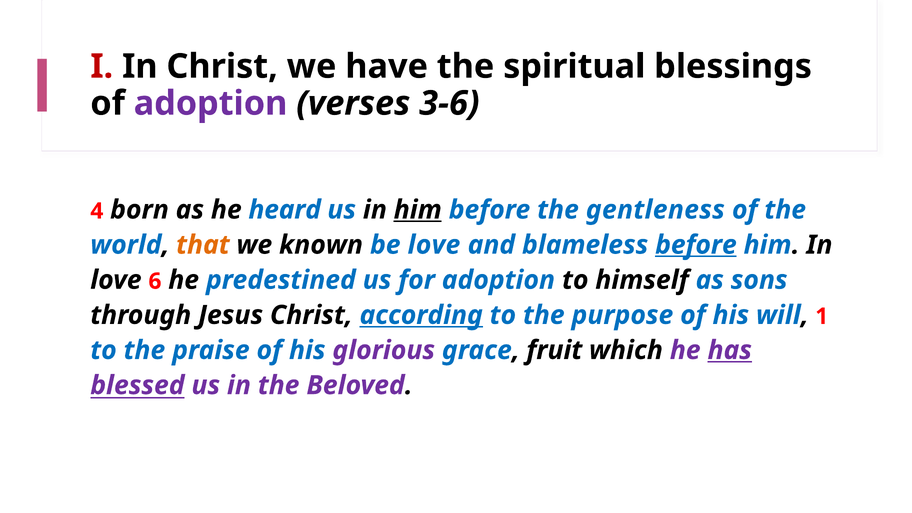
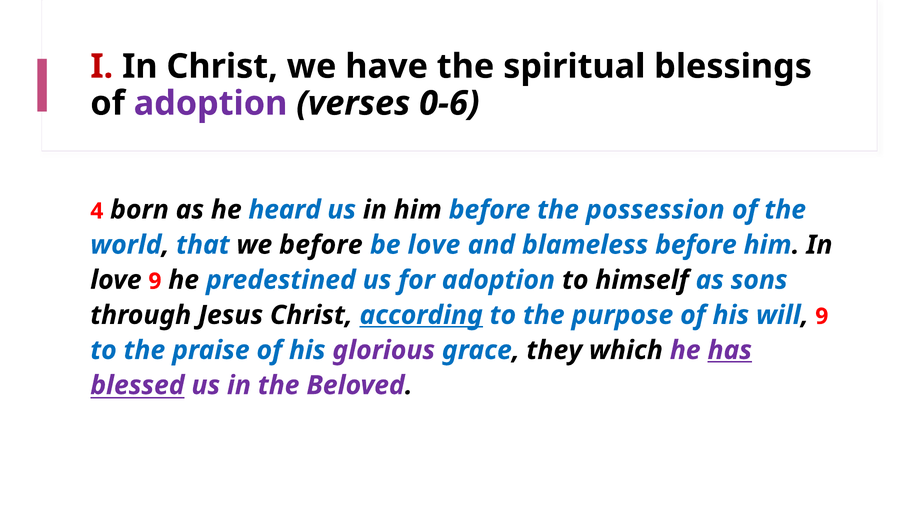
3-6: 3-6 -> 0-6 (449, 103)
him underline: present -> none (418, 210)
gentleness: gentleness -> possession (655, 210)
that colour: orange -> blue (203, 245)
we known: known -> before (321, 245)
before underline: present -> none (696, 245)
love 6: 6 -> 9 (155, 281)
will 1: 1 -> 9 (822, 316)
fruit: fruit -> they (554, 350)
